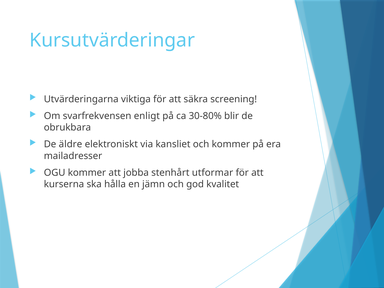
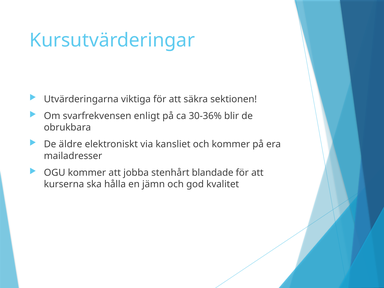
screening: screening -> sektionen (234, 99)
30-80%: 30-80% -> 30-36% (205, 116)
utformar: utformar -> blandade (213, 173)
